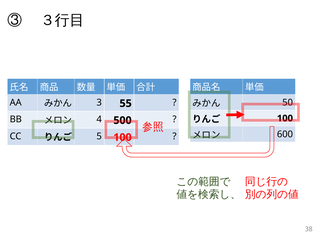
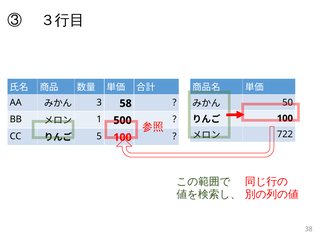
55: 55 -> 58 (126, 103)
4: 4 -> 1 (99, 119)
600: 600 -> 722 (285, 134)
